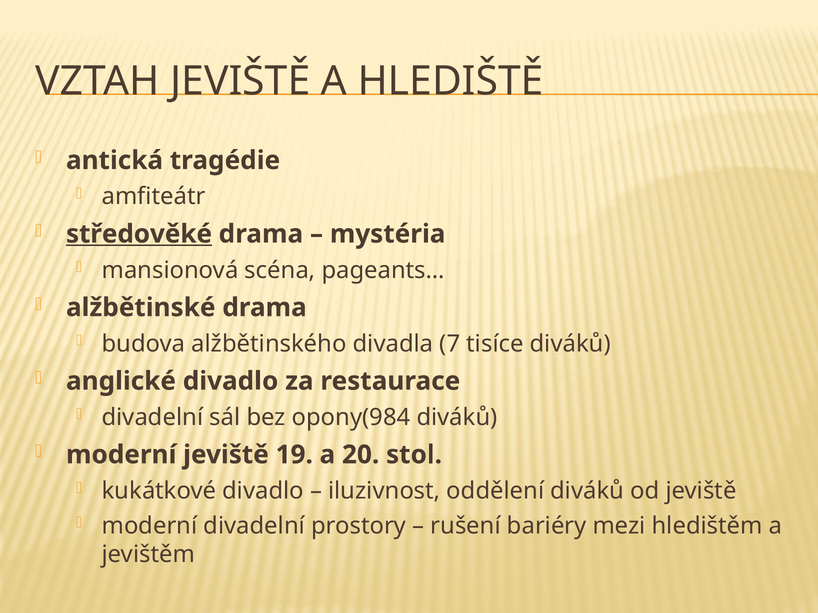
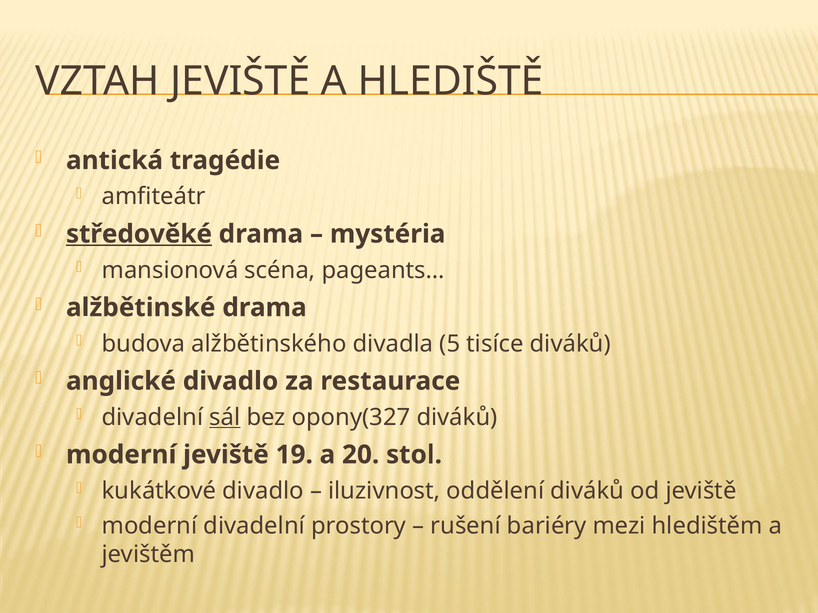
7: 7 -> 5 (450, 344)
sál underline: none -> present (225, 418)
opony(984: opony(984 -> opony(327 (351, 418)
